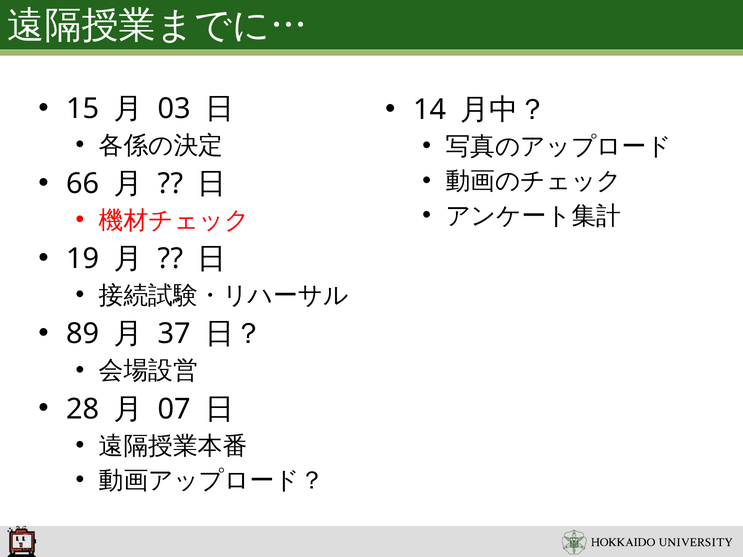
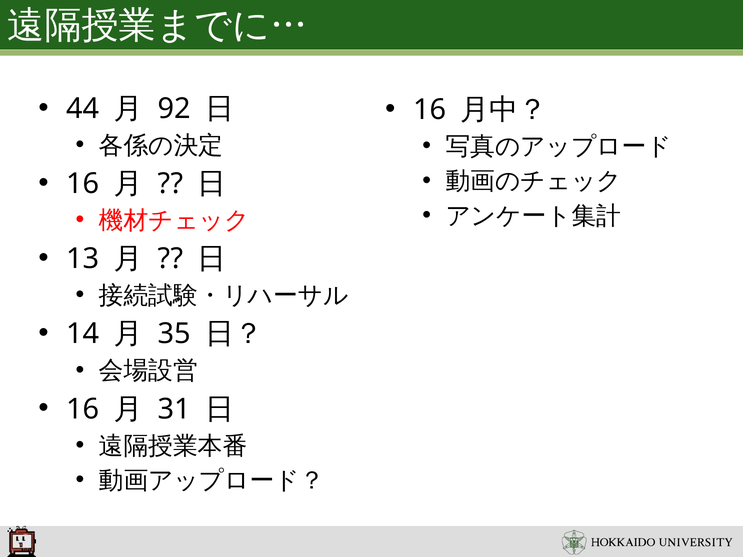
15: 15 -> 44 (83, 109)
03: 03 -> 92 (175, 109)
14: 14 -> 16 (430, 110)
66: 66 -> 16 (83, 184)
19: 19 -> 13 (83, 259)
89: 89 -> 14 (83, 334)
37: 37 -> 35 (175, 334)
28: 28 -> 16 (83, 409)
07: 07 -> 31 (175, 409)
